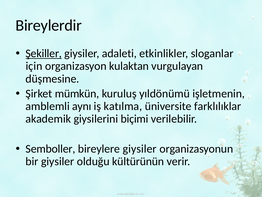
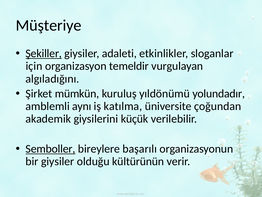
Bireylerdir: Bireylerdir -> Müşteriye (49, 25)
kulaktan: kulaktan -> temeldir (129, 66)
düşmesine: düşmesine -> algıladığını (52, 79)
işletmenin: işletmenin -> yolundadır (219, 93)
farklılıklar: farklılıklar -> çoğundan (218, 106)
biçimi: biçimi -> küçük (135, 119)
Semboller underline: none -> present (51, 148)
bireylere giysiler: giysiler -> başarılı (140, 148)
